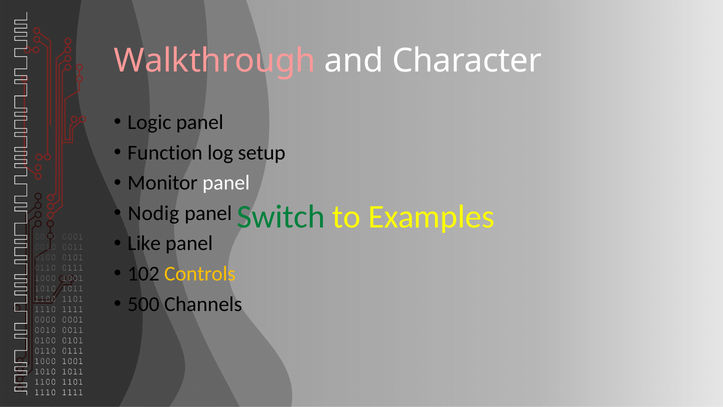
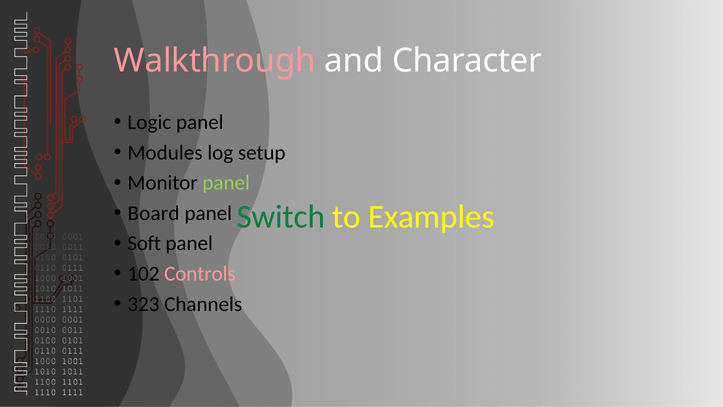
Function: Function -> Modules (165, 152)
panel colour: white -> light green (226, 183)
Nodig: Nodig -> Board (154, 213)
Like: Like -> Soft (144, 243)
Controls colour: yellow -> pink (200, 274)
500: 500 -> 323 (143, 304)
